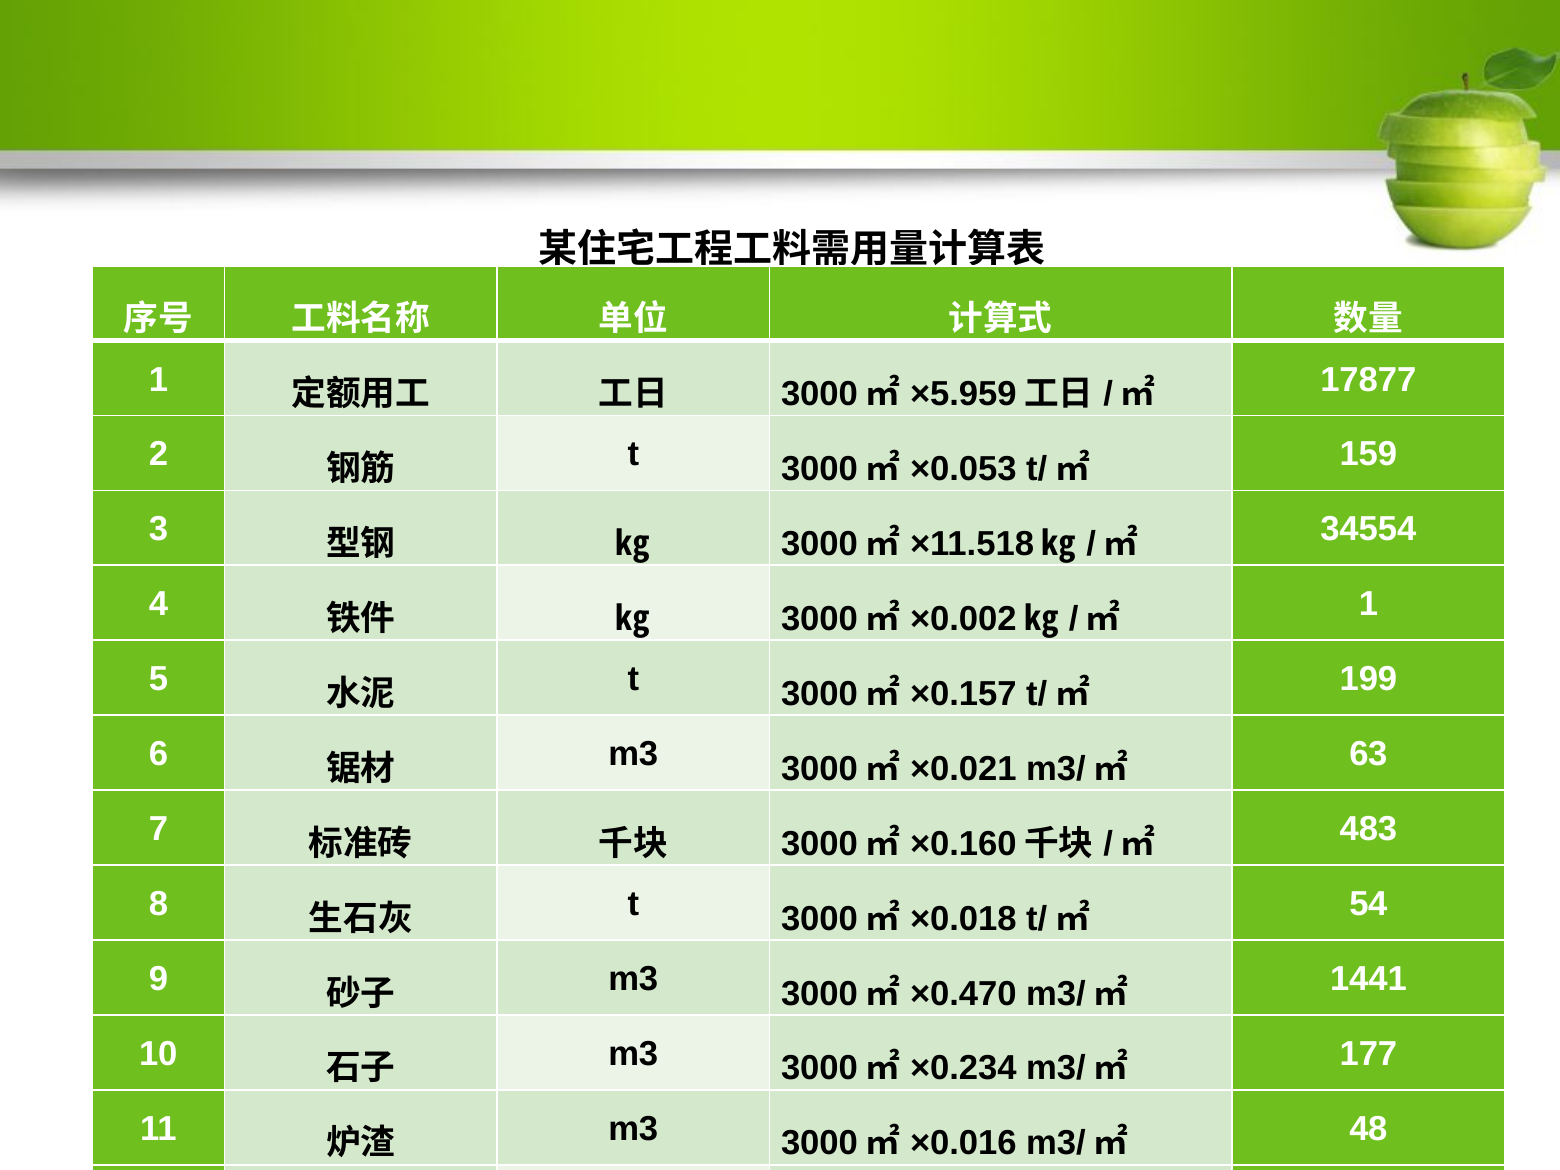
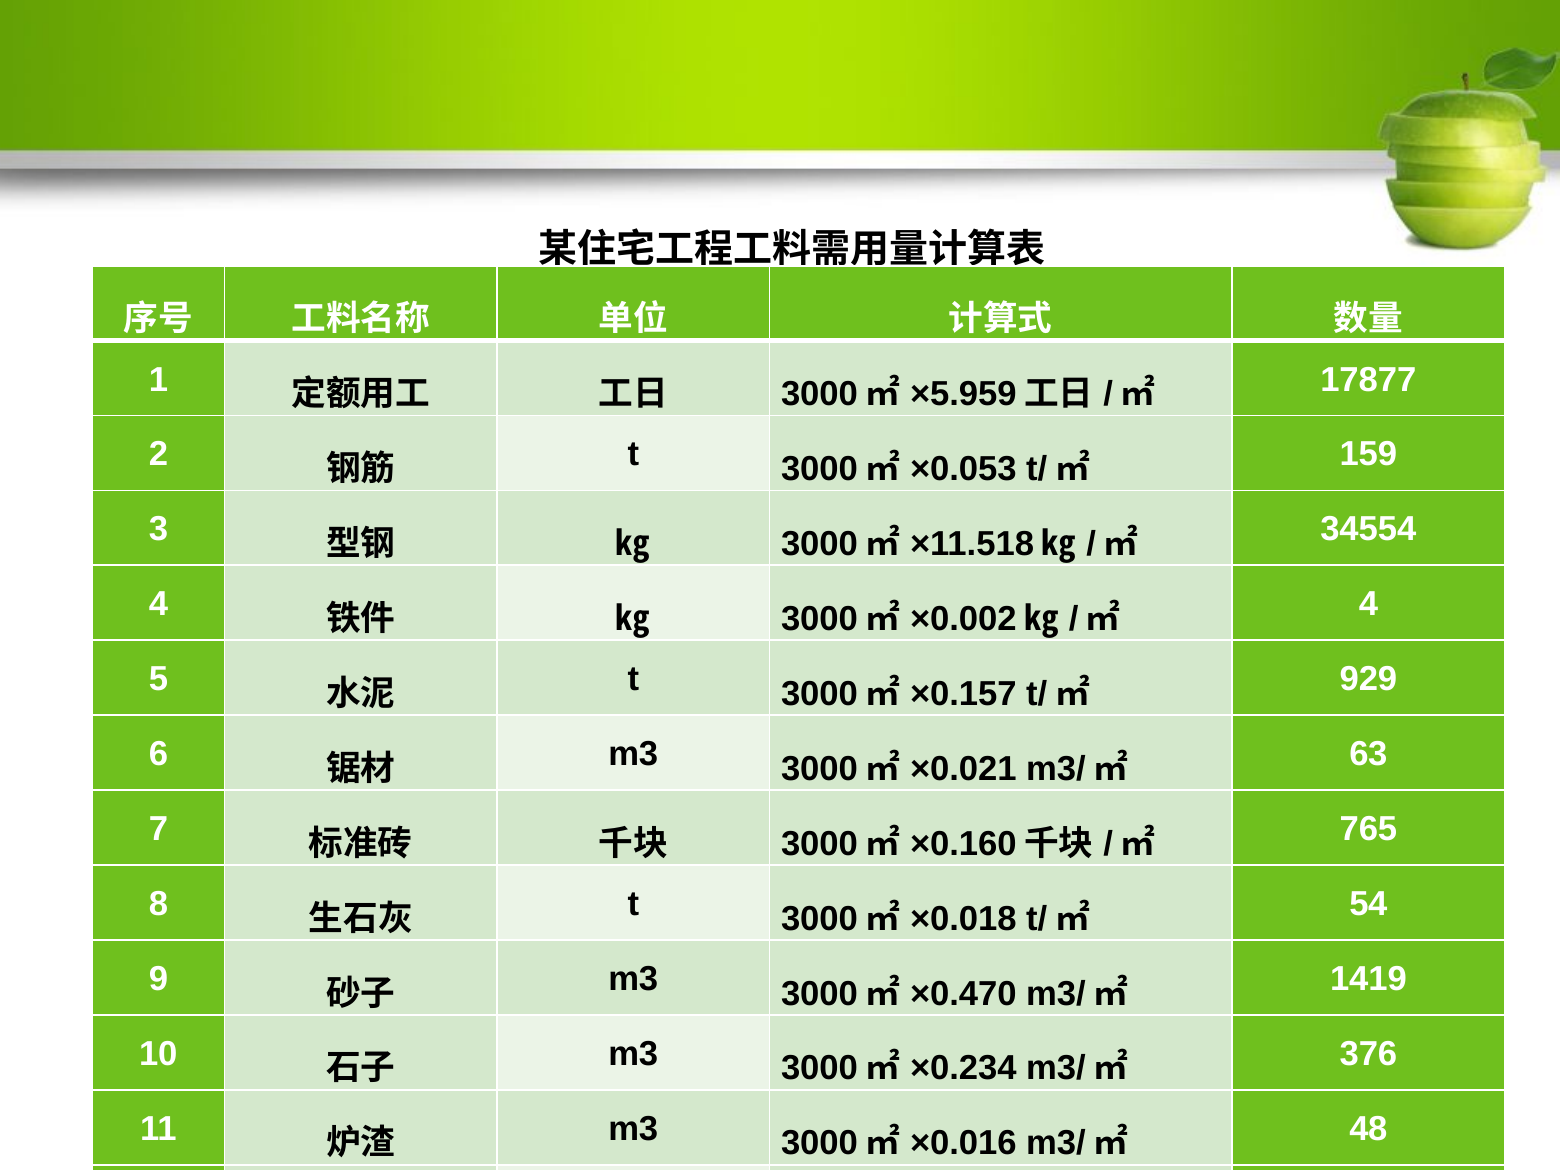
1: 1 -> 4 (1369, 604)
199: 199 -> 929 (1368, 679)
483: 483 -> 765 (1368, 829)
1441: 1441 -> 1419 (1368, 979)
177: 177 -> 376 (1368, 1054)
